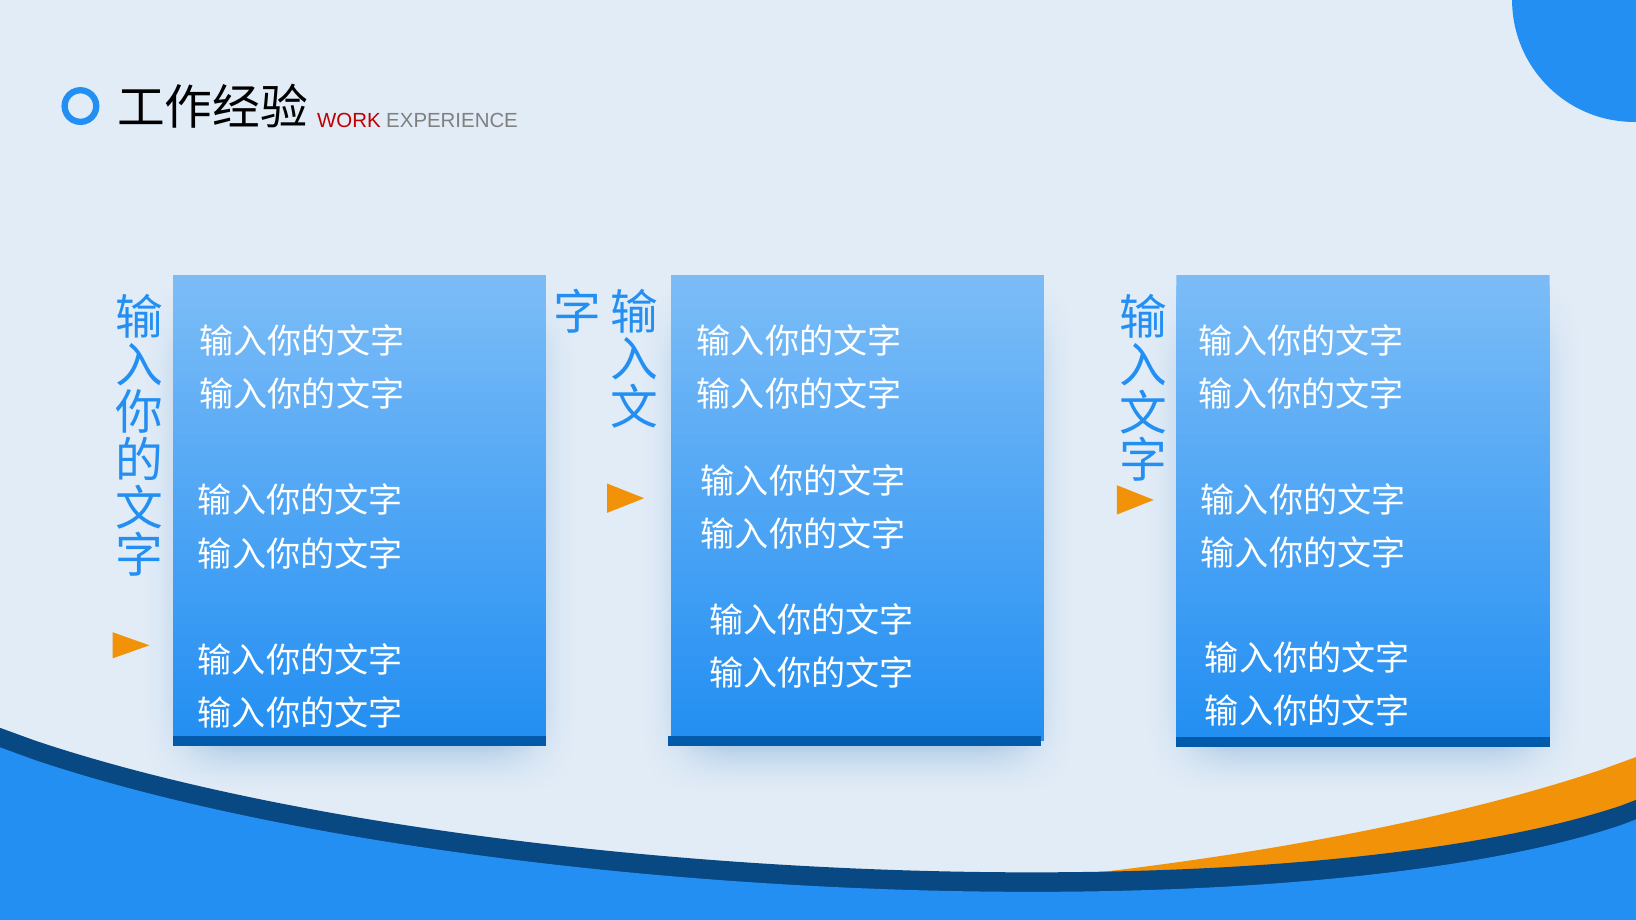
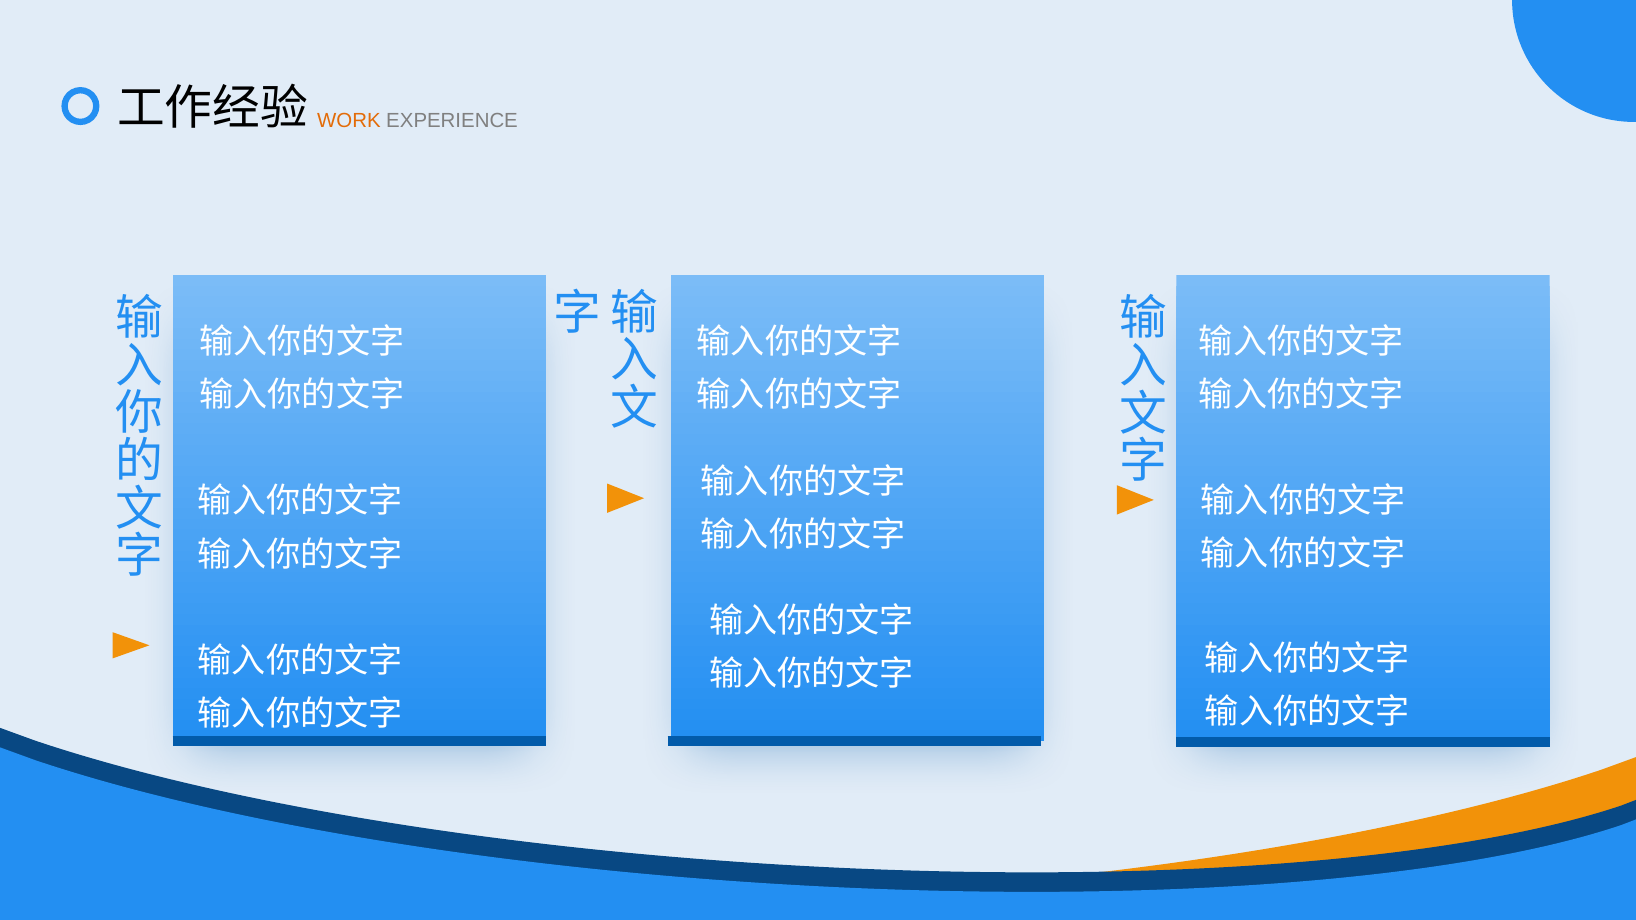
WORK colour: red -> orange (349, 121)
